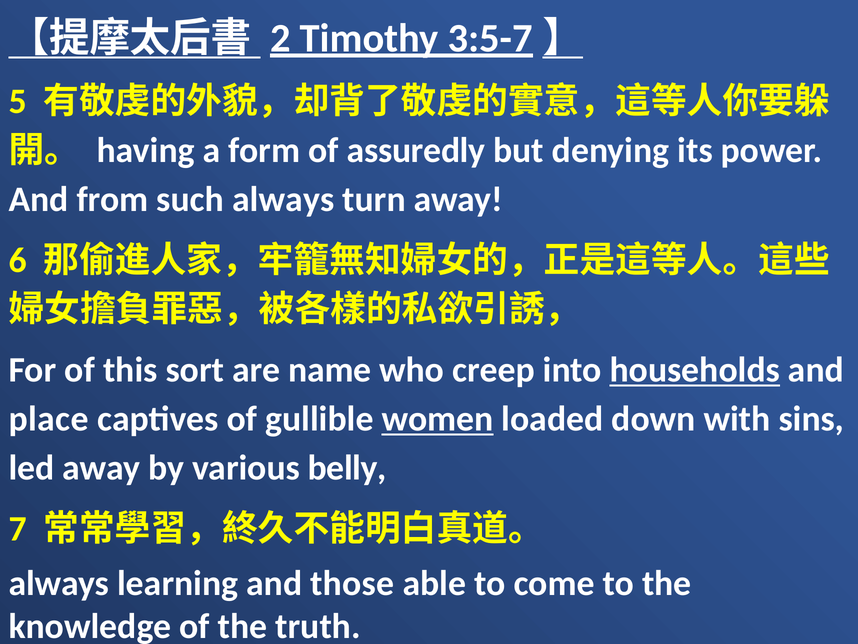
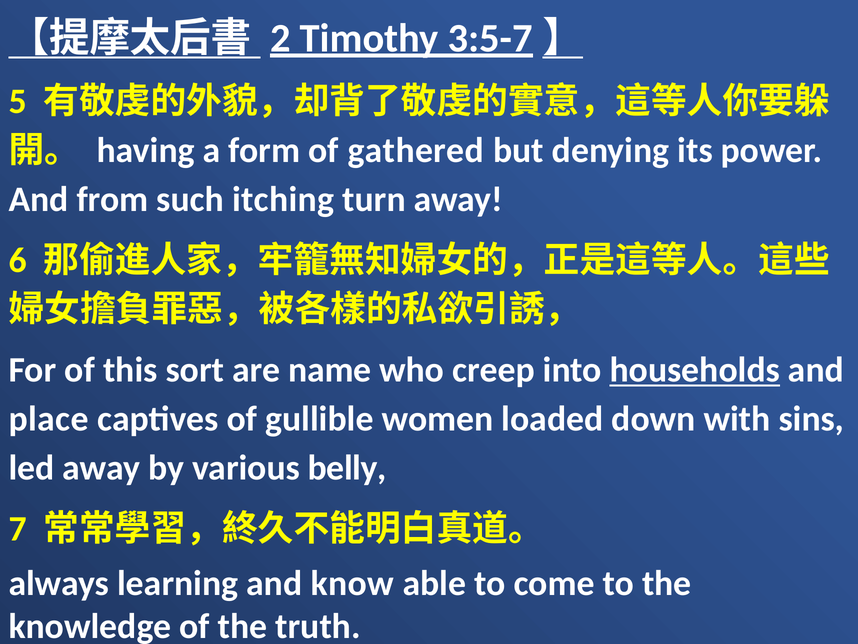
assuredly: assuredly -> gathered (416, 150)
such always: always -> itching (283, 199)
women underline: present -> none (438, 419)
those: those -> know (352, 583)
